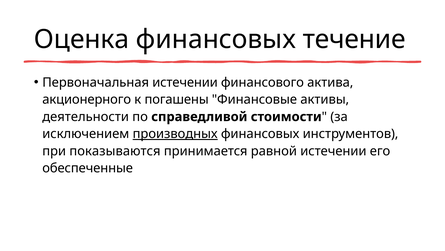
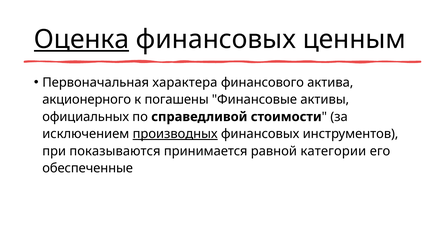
Оценка underline: none -> present (82, 39)
течение: течение -> ценным (354, 39)
Первоначальная истечении: истечении -> характера (185, 82)
деятельности: деятельности -> официальных (86, 116)
равной истечении: истечении -> категории (333, 151)
